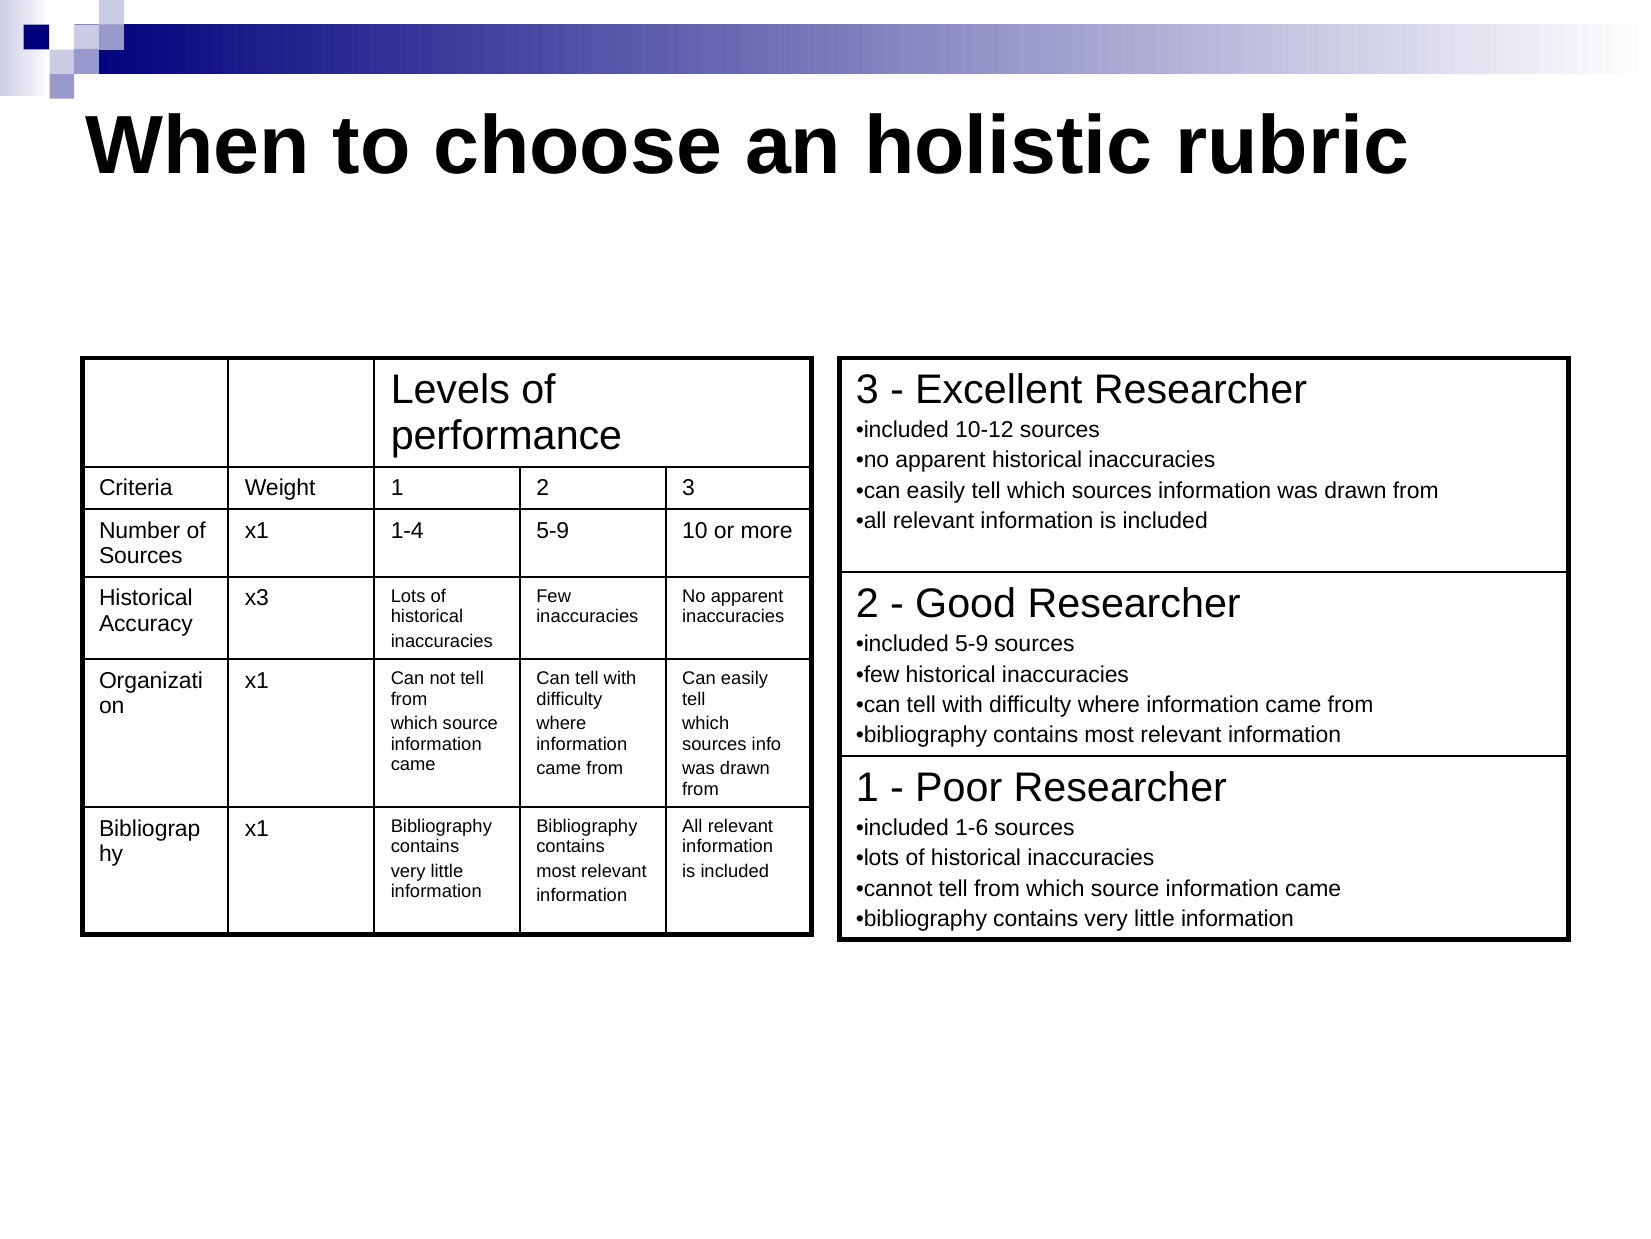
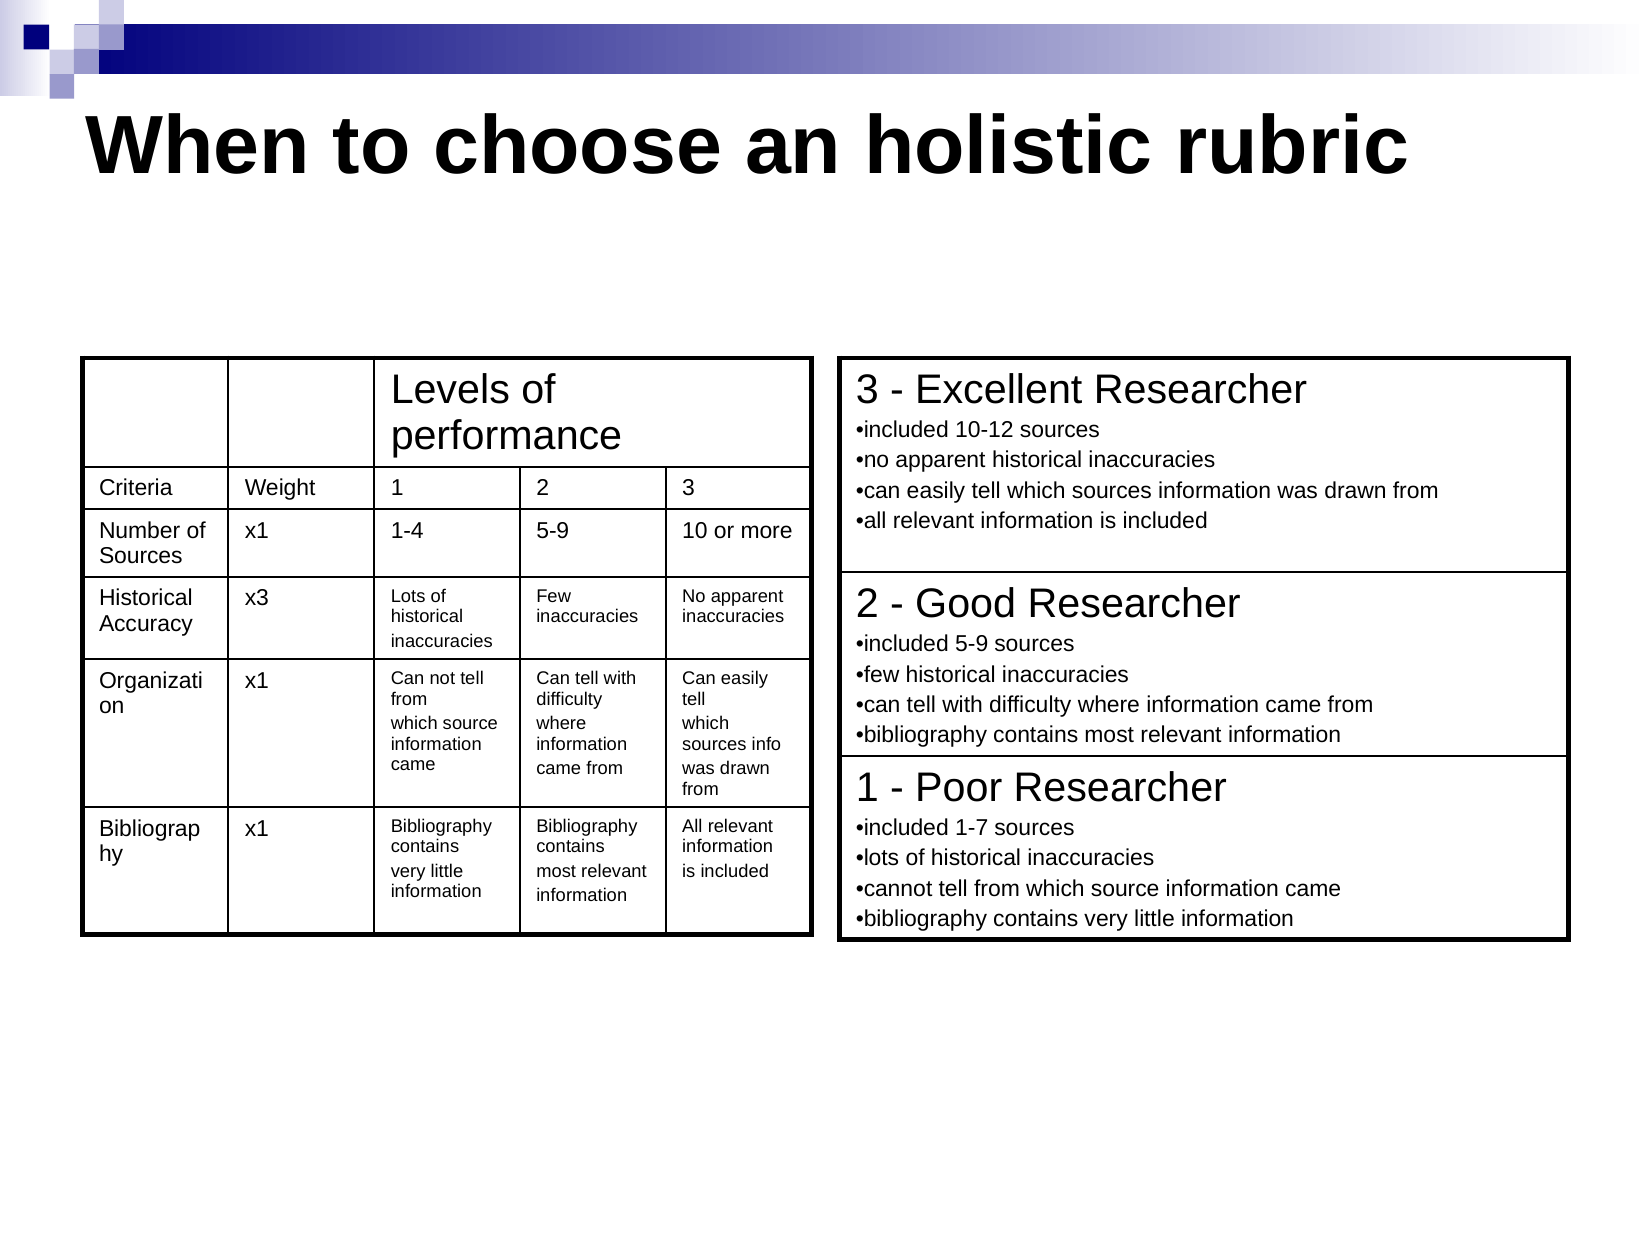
1-6: 1-6 -> 1-7 (972, 827)
